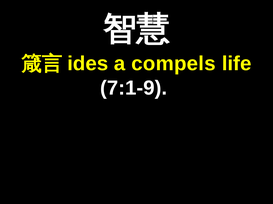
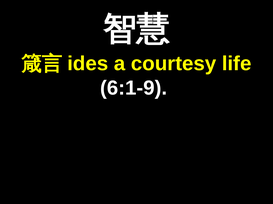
compels: compels -> courtesy (174, 64)
7:1-9: 7:1-9 -> 6:1-9 (134, 88)
